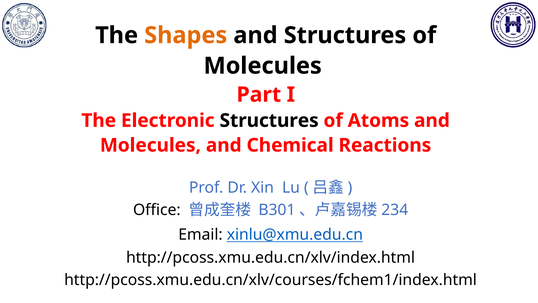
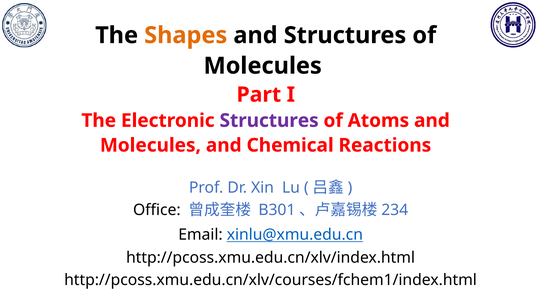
Structures colour: black -> purple (269, 120)
